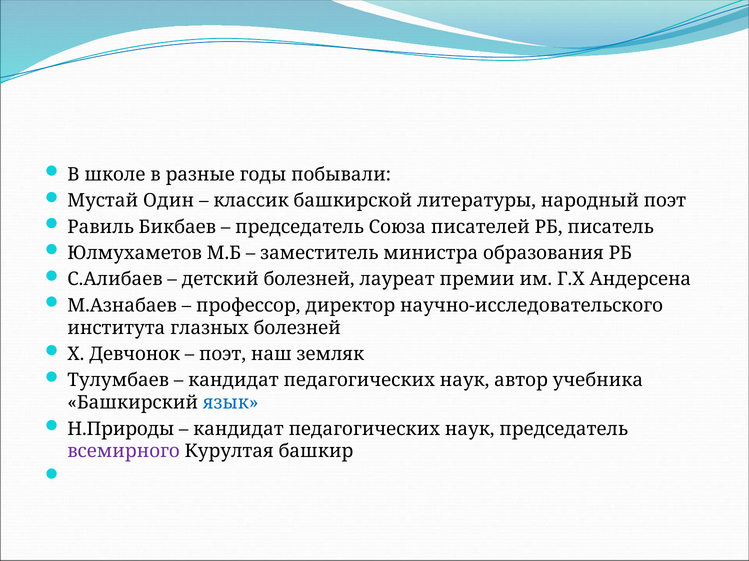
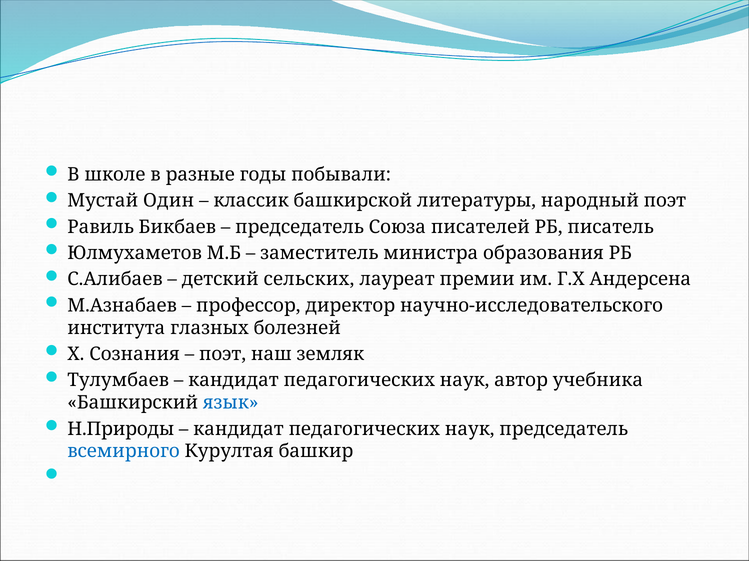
детский болезней: болезней -> сельских (309, 280)
Девчонок: Девчонок -> Сознания (135, 355)
всемирного colour: purple -> blue (124, 452)
